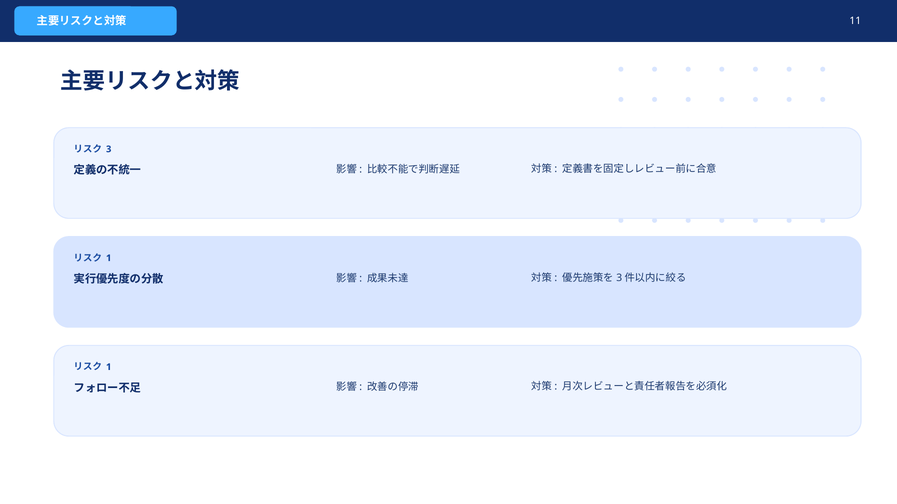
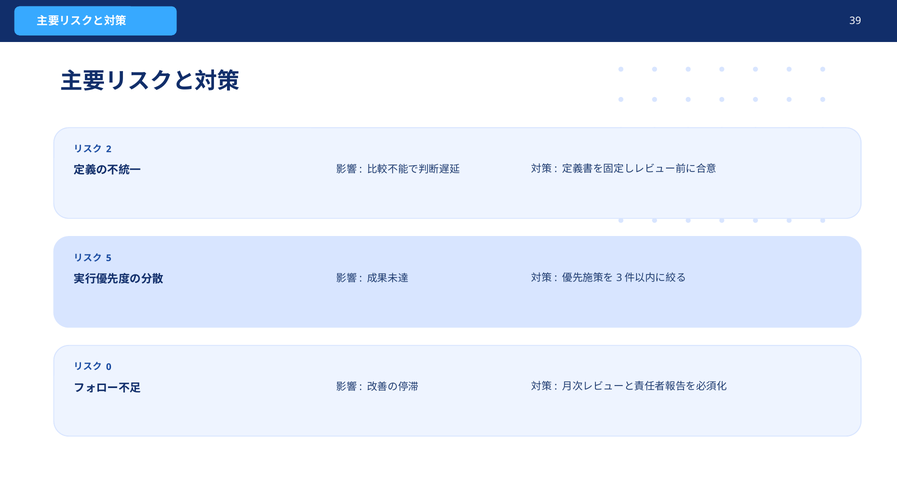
11: 11 -> 39 (855, 21)
3: 3 -> 2 (109, 149)
1: 1 -> 5 (109, 258)
1: 1 -> 0 (109, 367)
